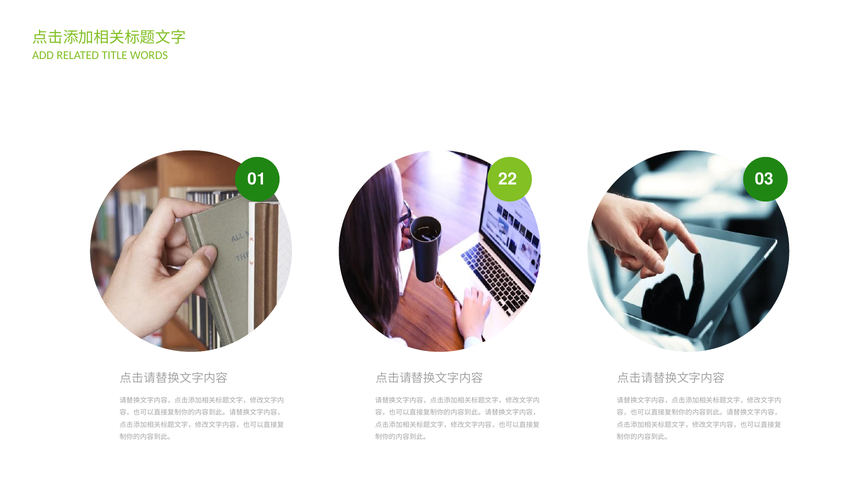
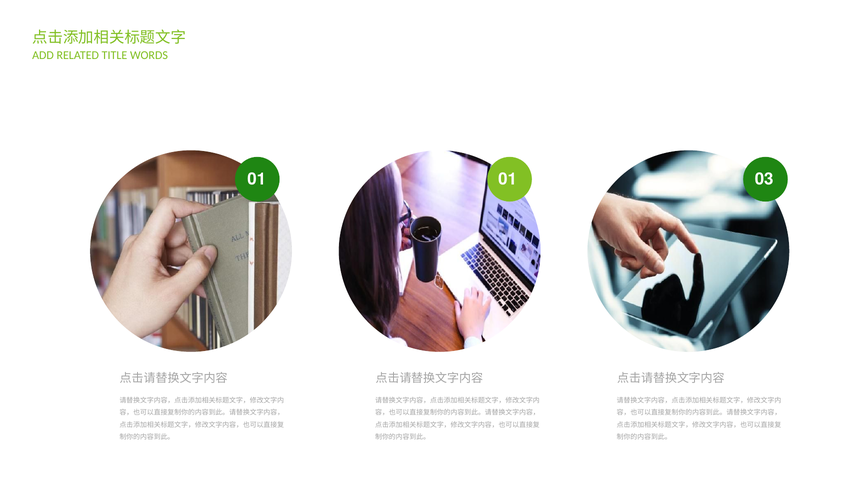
01 22: 22 -> 01 (508, 179)
